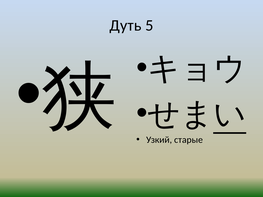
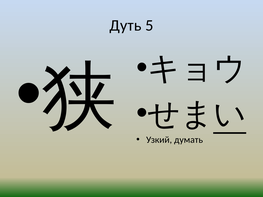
старые: старые -> думать (189, 140)
